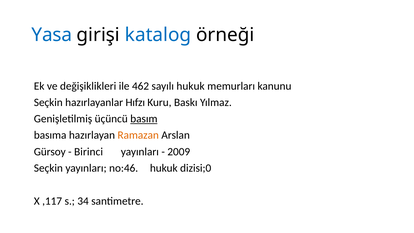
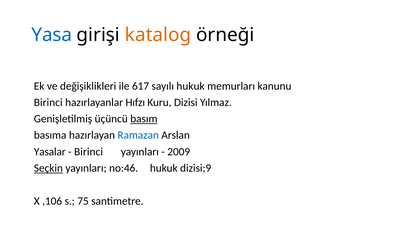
katalog colour: blue -> orange (158, 35)
462: 462 -> 617 (141, 86)
Seçkin: Seçkin -> Birinci (48, 102)
Baskı: Baskı -> Dizisi (186, 102)
Ramazan colour: orange -> blue (138, 135)
Gürsoy: Gürsoy -> Yasalar (50, 152)
Seçkin underline: none -> present (48, 168)
dizisi;0: dizisi;0 -> dizisi;9 (196, 168)
,117: ,117 -> ,106 (52, 201)
34: 34 -> 75 (83, 201)
